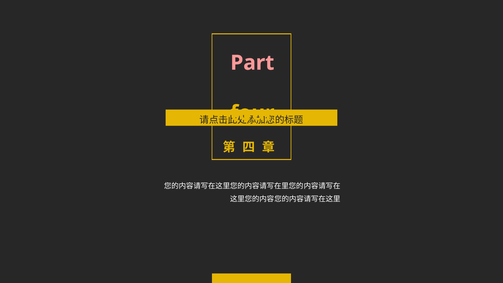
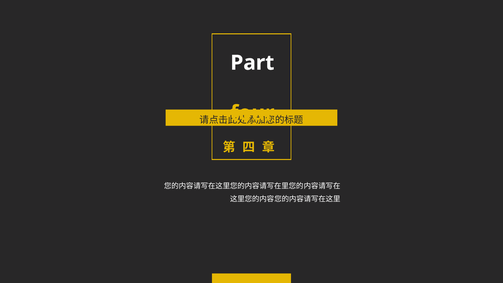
Part colour: pink -> white (252, 63)
